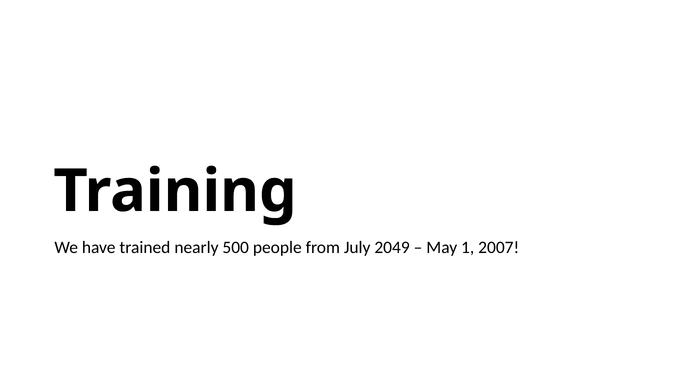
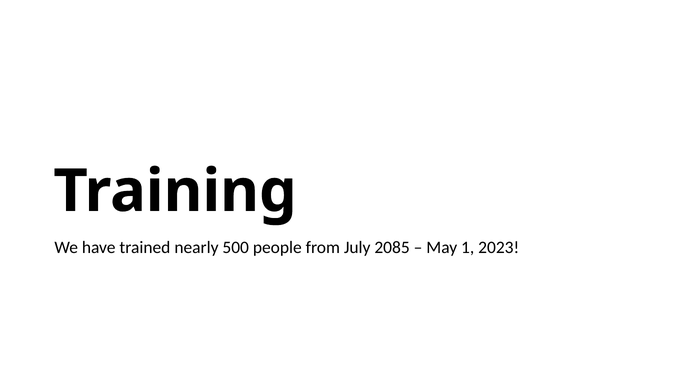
2049: 2049 -> 2085 (392, 248)
2007: 2007 -> 2023 (499, 248)
